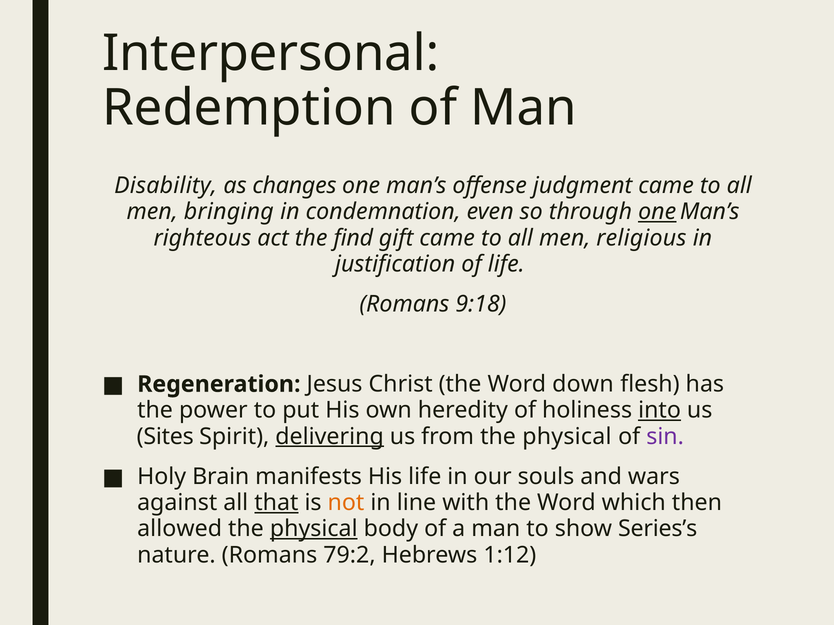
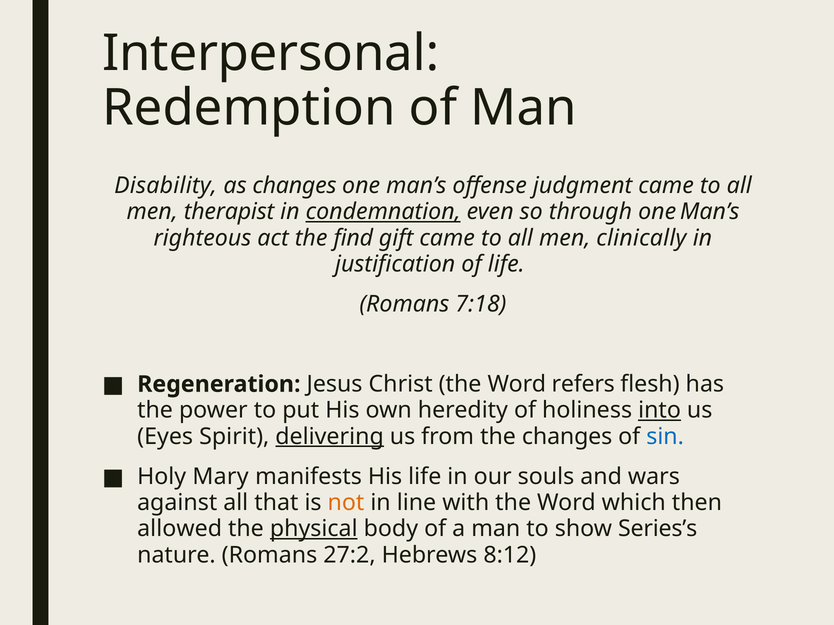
bringing: bringing -> therapist (229, 212)
condemnation underline: none -> present (383, 212)
one underline: present -> none (657, 212)
religious: religious -> clinically (641, 238)
9:18: 9:18 -> 7:18 (481, 304)
down: down -> refers (583, 384)
Sites: Sites -> Eyes (165, 437)
from the physical: physical -> changes (567, 437)
sin colour: purple -> blue (665, 437)
Brain: Brain -> Mary (221, 477)
that underline: present -> none (276, 503)
79:2: 79:2 -> 27:2 (349, 555)
1:12: 1:12 -> 8:12 (510, 555)
